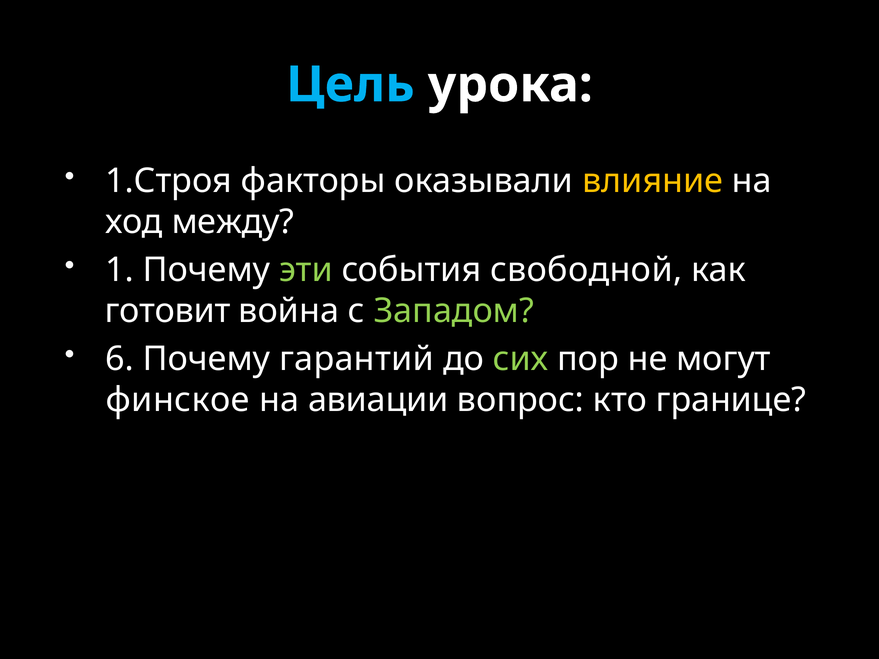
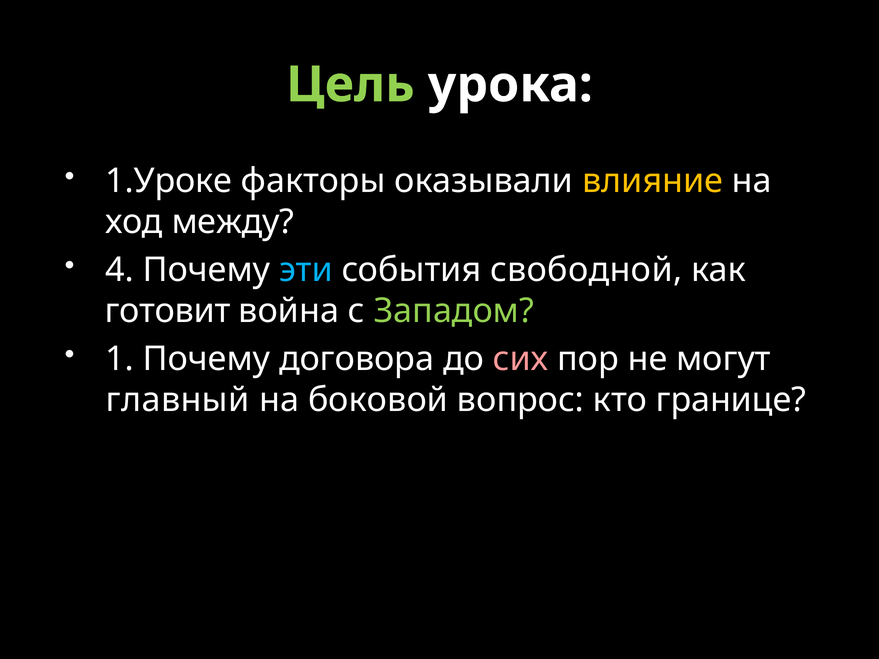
Цель colour: light blue -> light green (350, 85)
1.Строя: 1.Строя -> 1.Уроке (169, 181)
1: 1 -> 4 (120, 270)
эти colour: light green -> light blue (306, 270)
6: 6 -> 1 (120, 359)
гарантий: гарантий -> договора (357, 359)
сих colour: light green -> pink (521, 359)
финское: финское -> главный (178, 400)
авиации: авиации -> боковой (378, 400)
